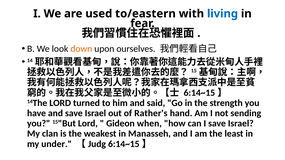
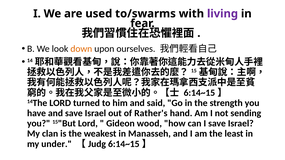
to/eastern: to/eastern -> to/swarms (145, 14)
living colour: blue -> purple (222, 14)
when: when -> wood (149, 124)
